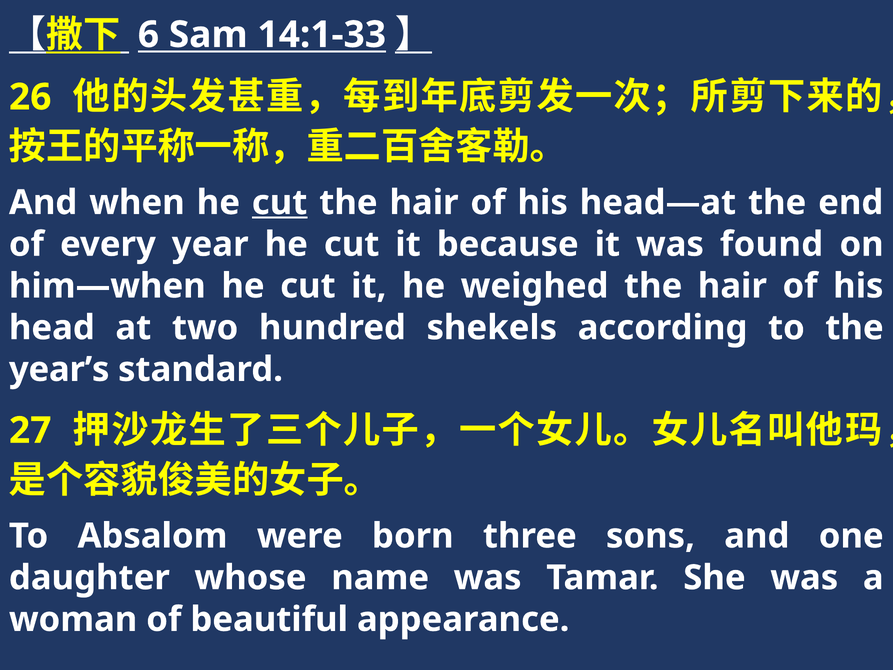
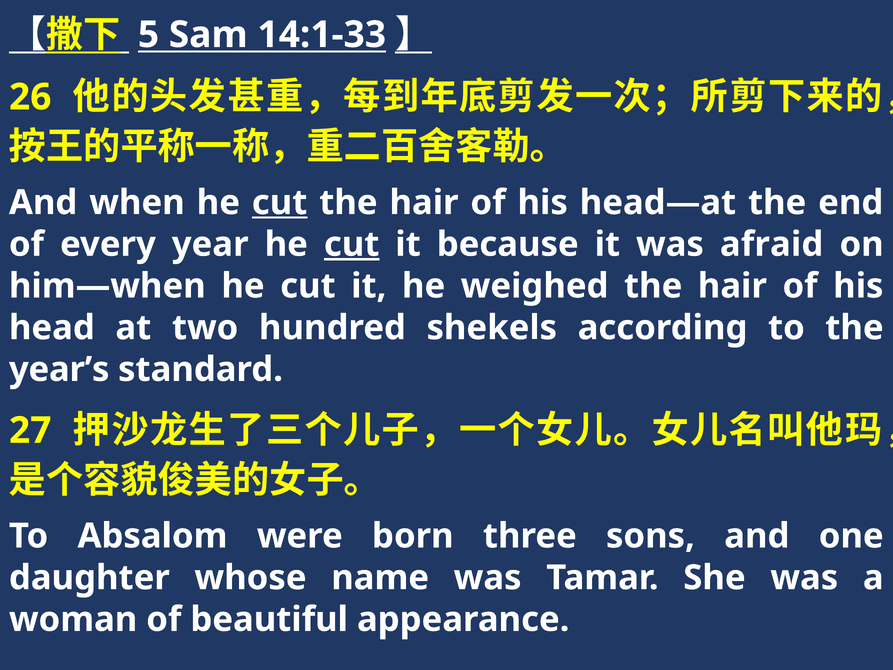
6: 6 -> 5 (148, 35)
cut underline: none -> present (352, 244)
found: found -> afraid (772, 244)
